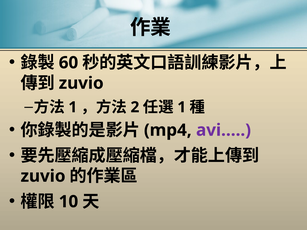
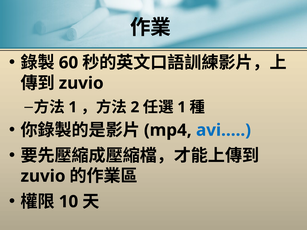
avi… colour: purple -> blue (224, 130)
